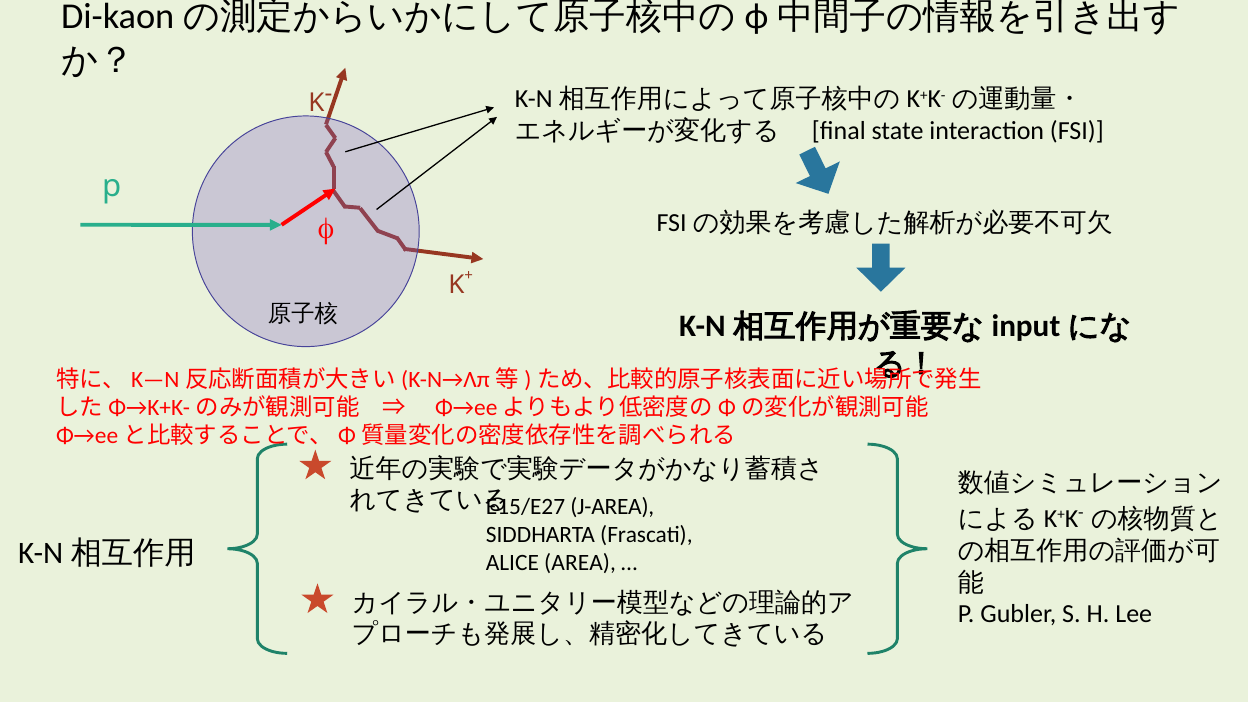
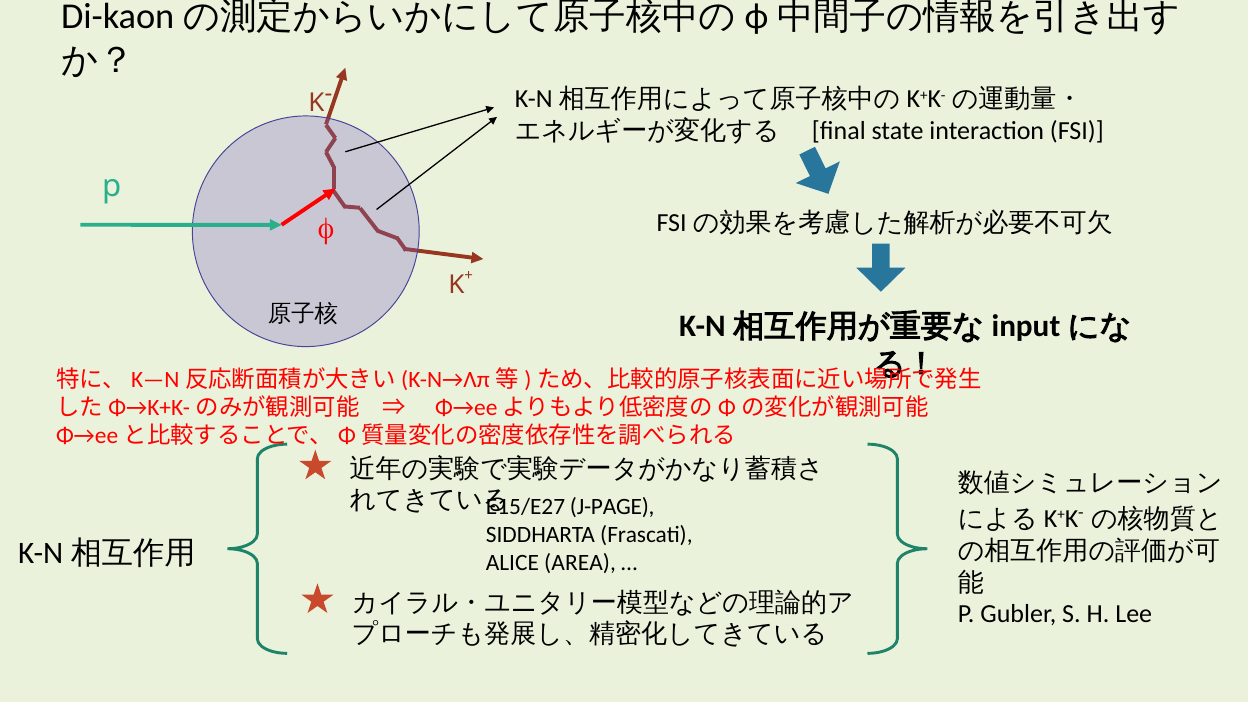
J-AREA: J-AREA -> J-PAGE (612, 507)
